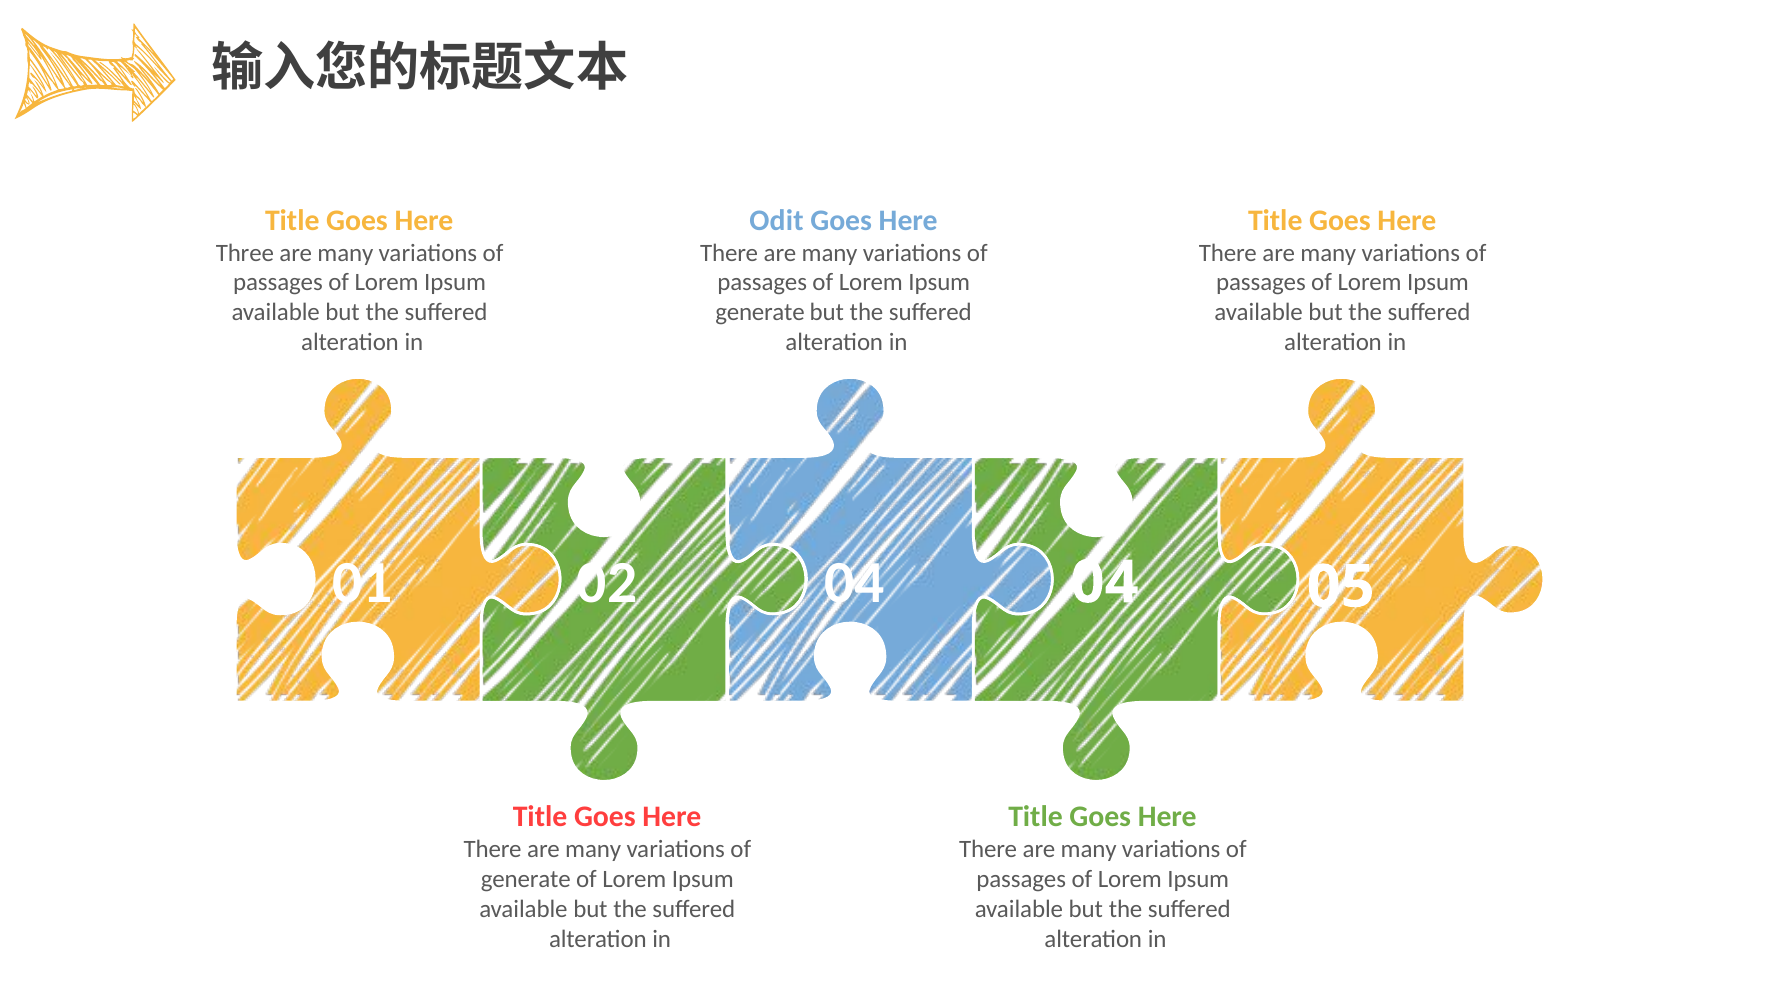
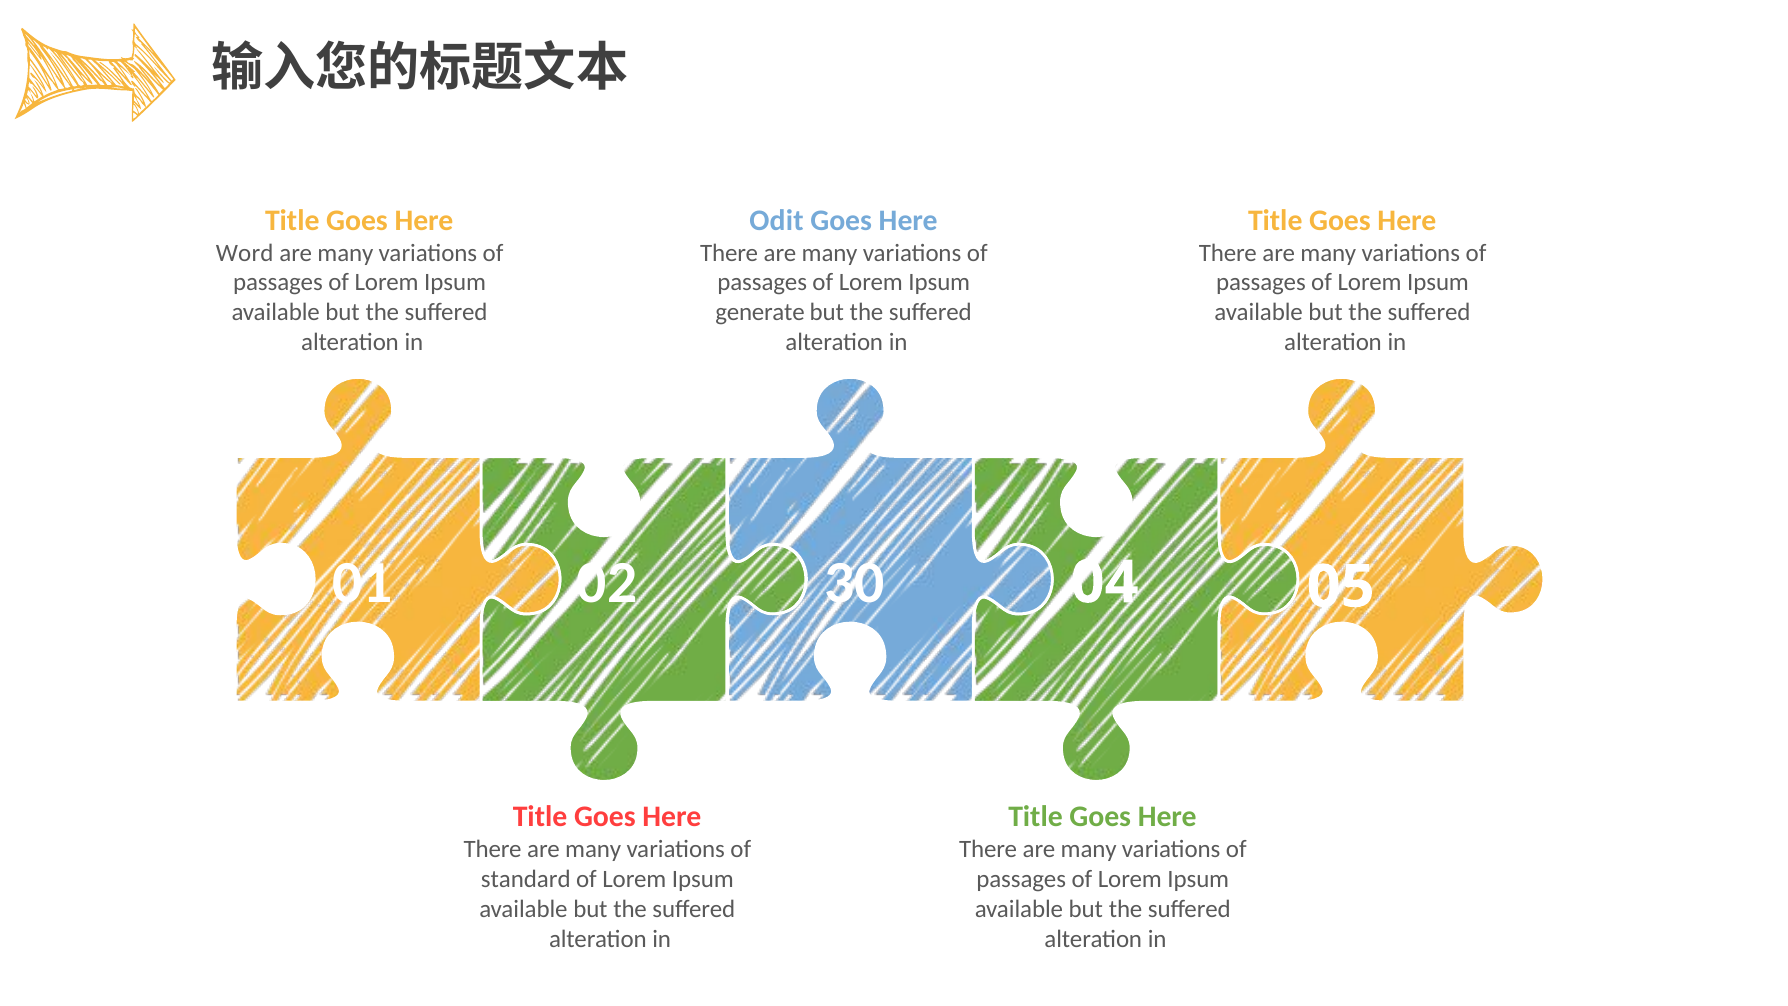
Three: Three -> Word (245, 253)
02 04: 04 -> 30 (854, 582)
generate: generate -> standard (526, 879)
